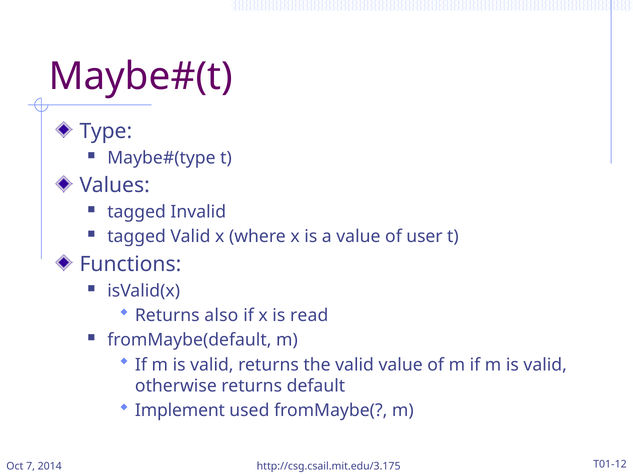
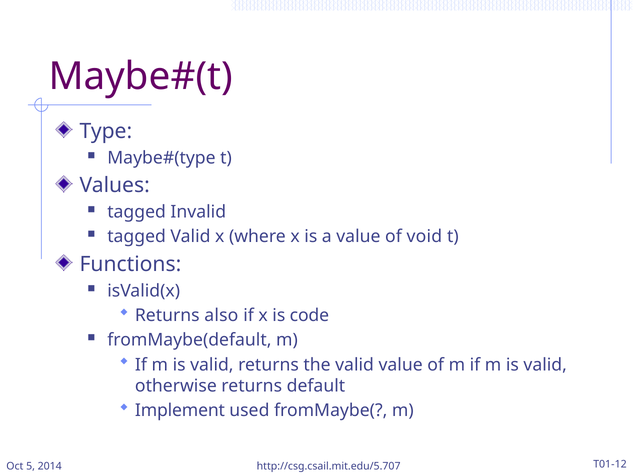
user: user -> void (424, 236)
read: read -> code (309, 315)
7: 7 -> 5 (31, 466)
http://csg.csail.mit.edu/3.175: http://csg.csail.mit.edu/3.175 -> http://csg.csail.mit.edu/5.707 (329, 466)
